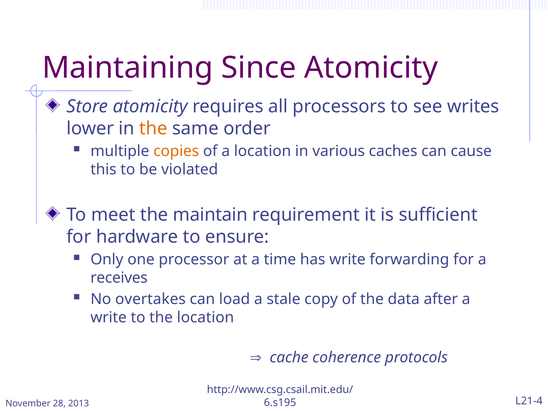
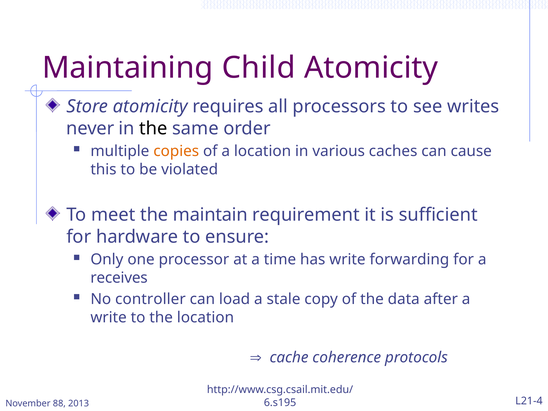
Since: Since -> Child (259, 68)
lower: lower -> never (90, 128)
the colour: orange -> black (153, 128)
overtakes: overtakes -> controller (150, 299)
28: 28 -> 88 (59, 403)
